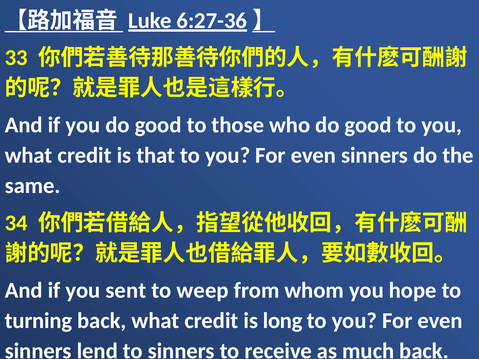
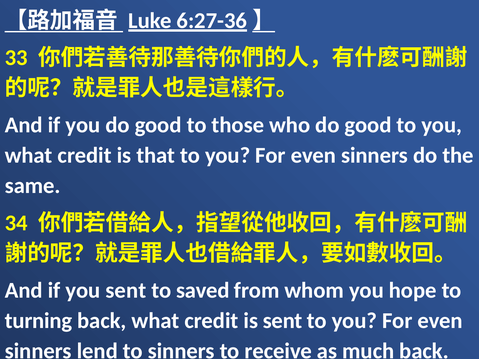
weep: weep -> saved (203, 290)
is long: long -> sent (283, 321)
